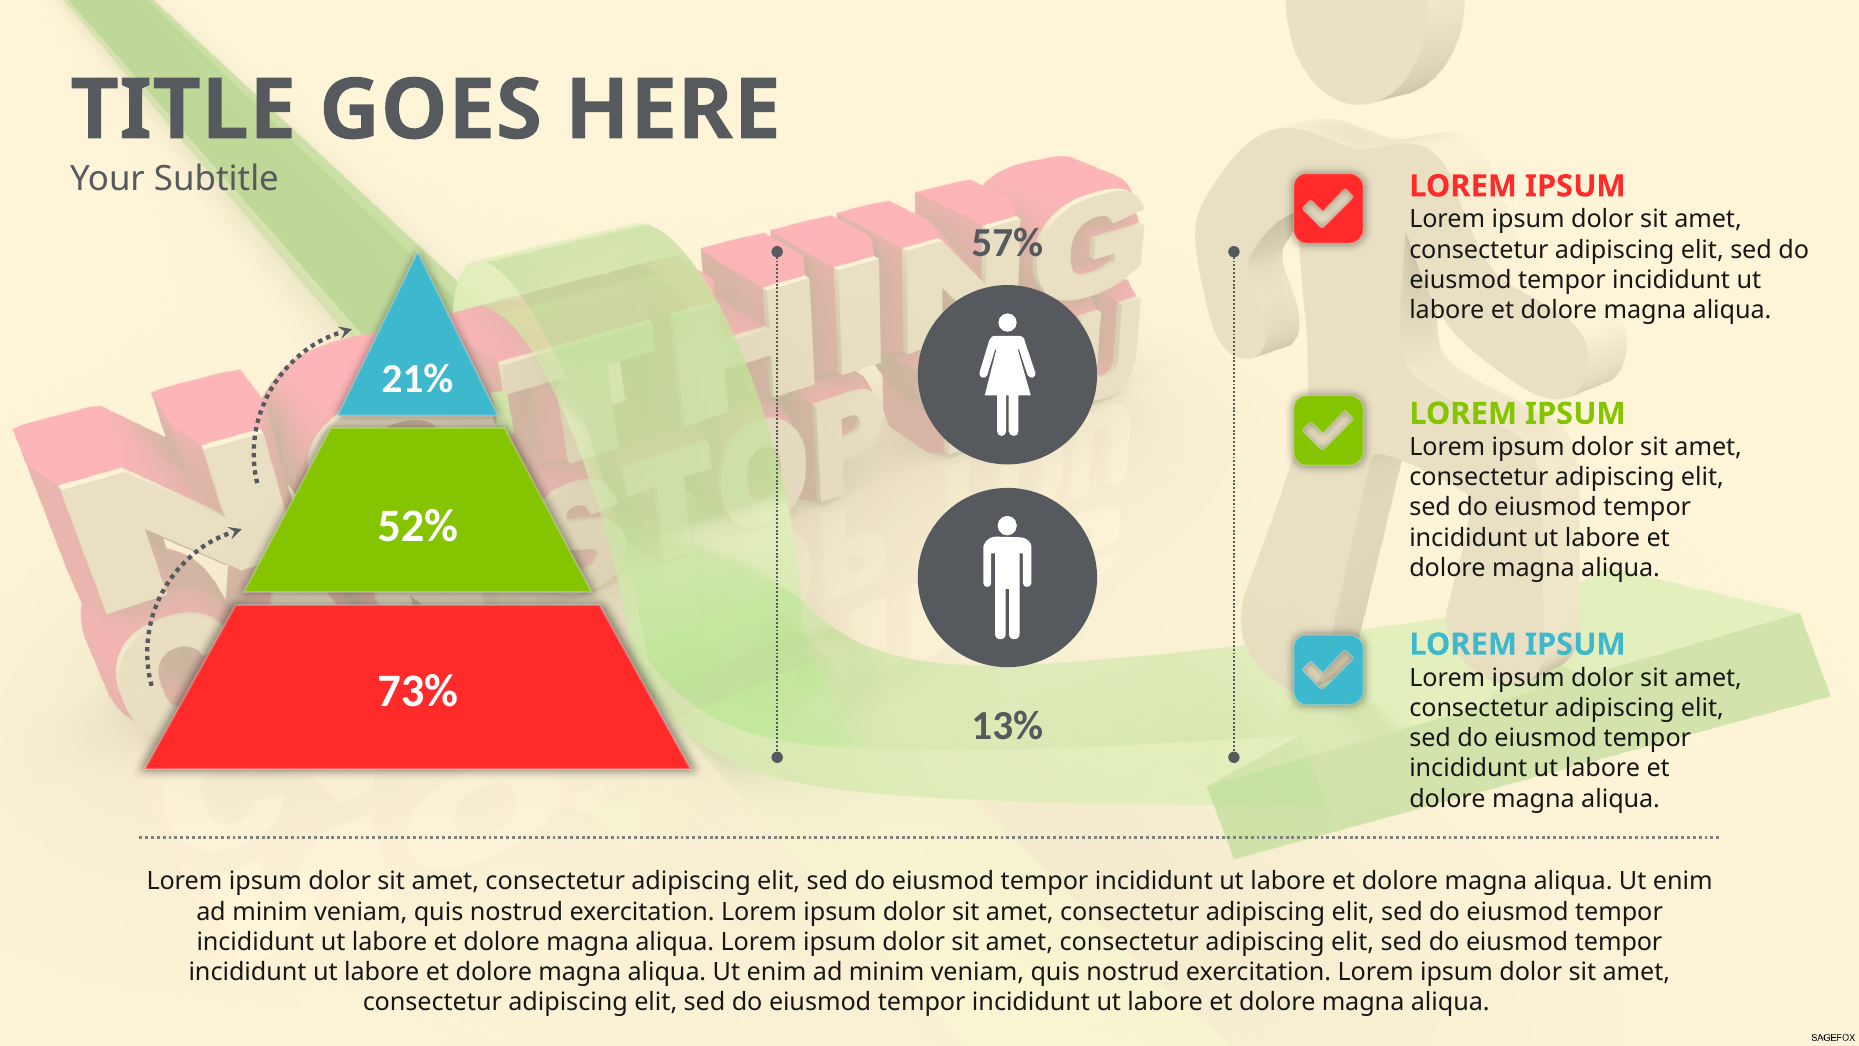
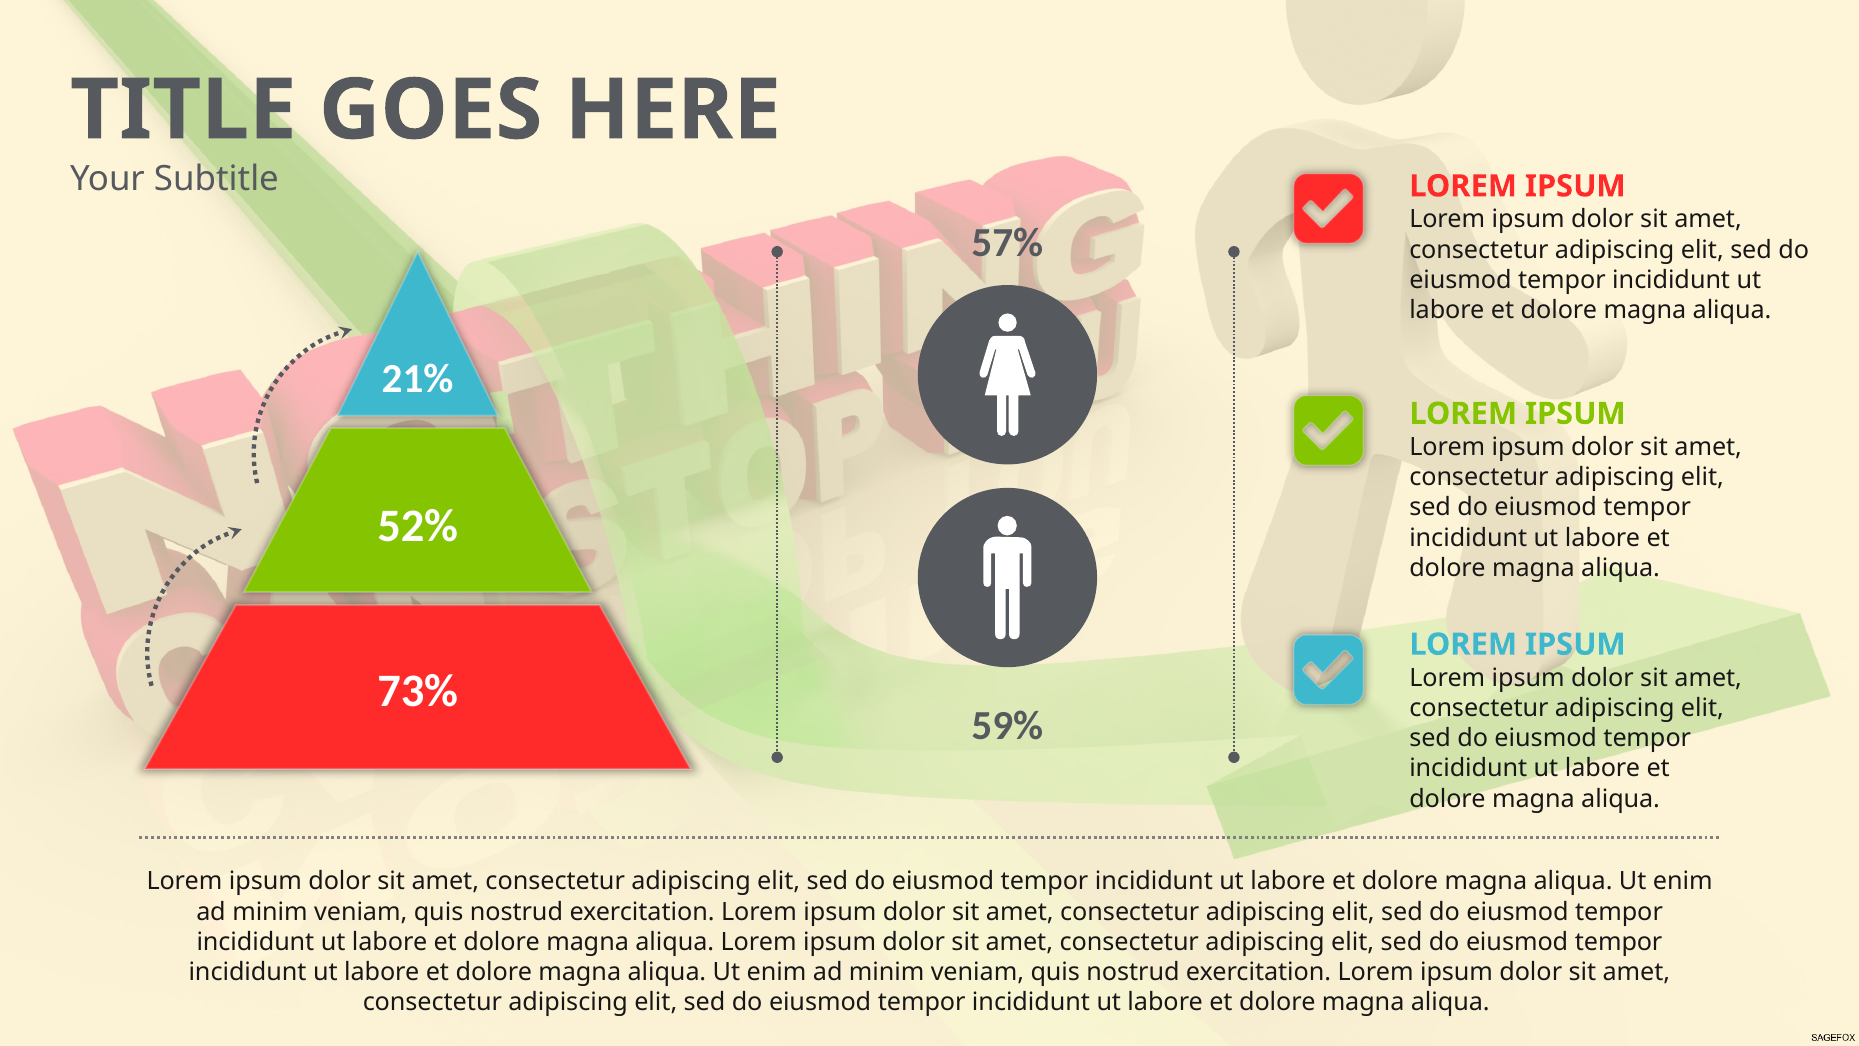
13%: 13% -> 59% (1007, 726)
